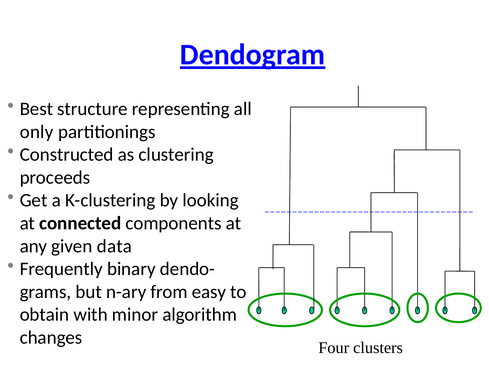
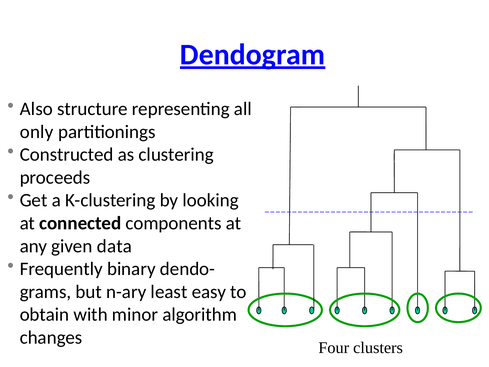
Best: Best -> Also (36, 109)
from: from -> least (169, 292)
